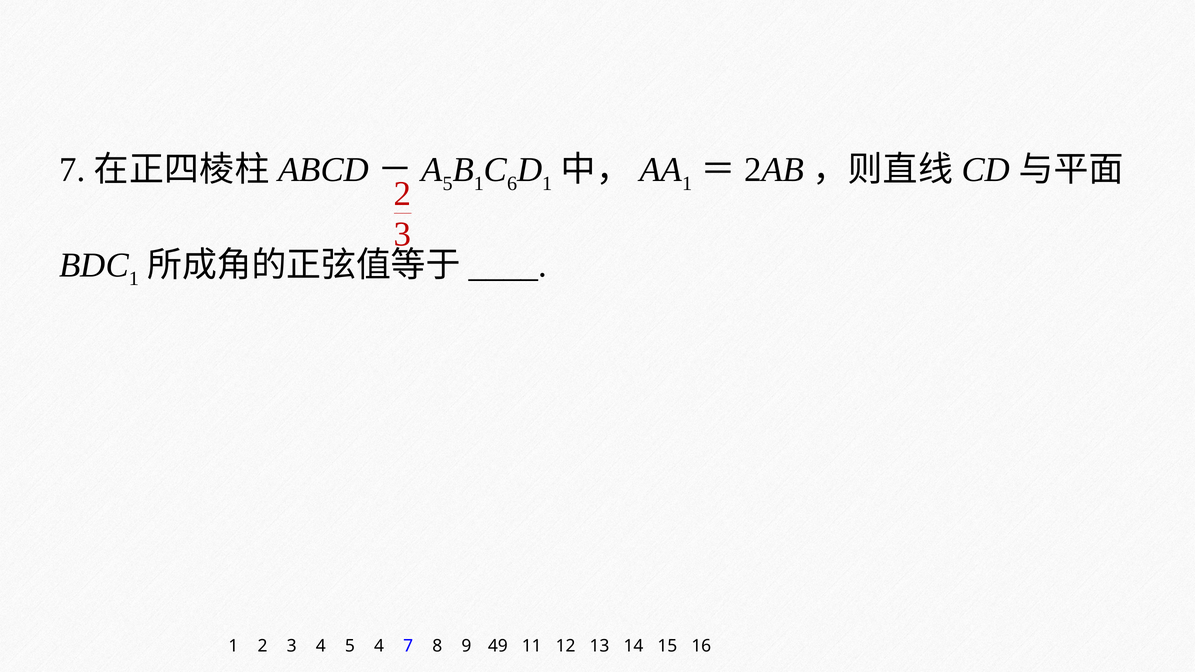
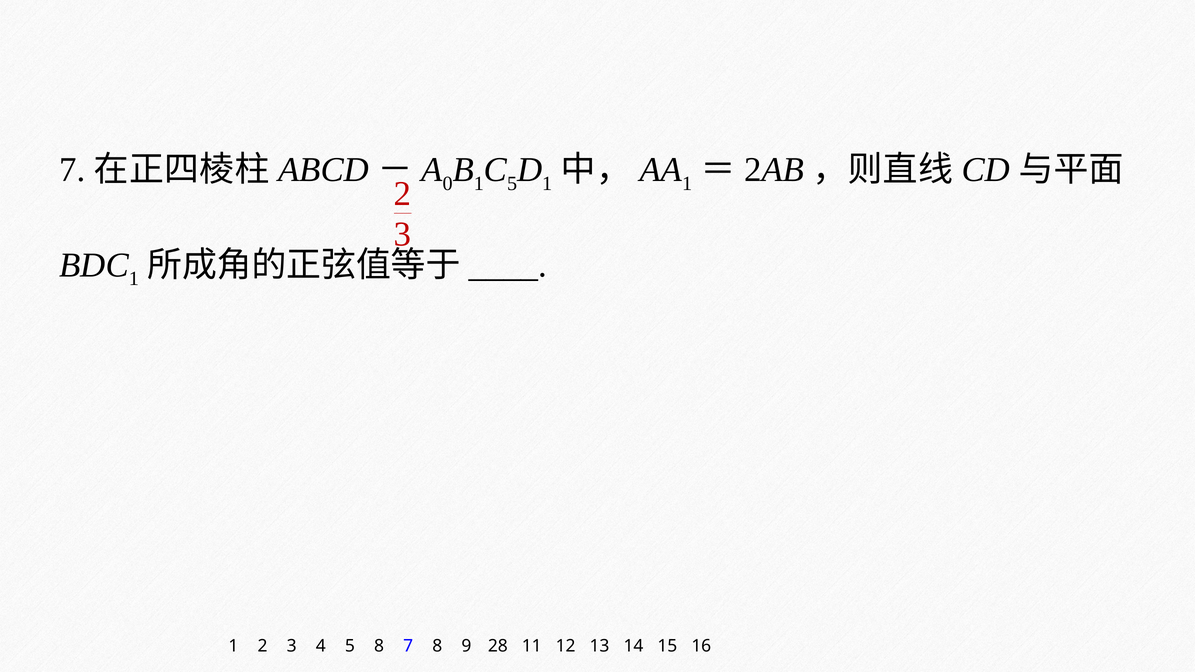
5: 5 -> 0 (448, 184)
6: 6 -> 5 (512, 184)
5 4: 4 -> 8 (379, 646)
49: 49 -> 28 (498, 646)
